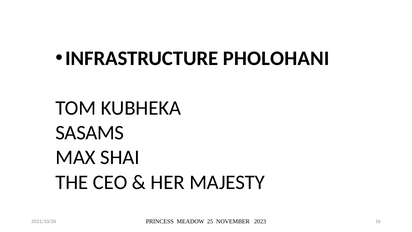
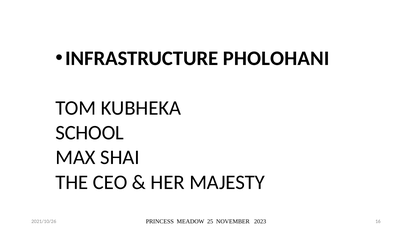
SASAMS: SASAMS -> SCHOOL (90, 133)
